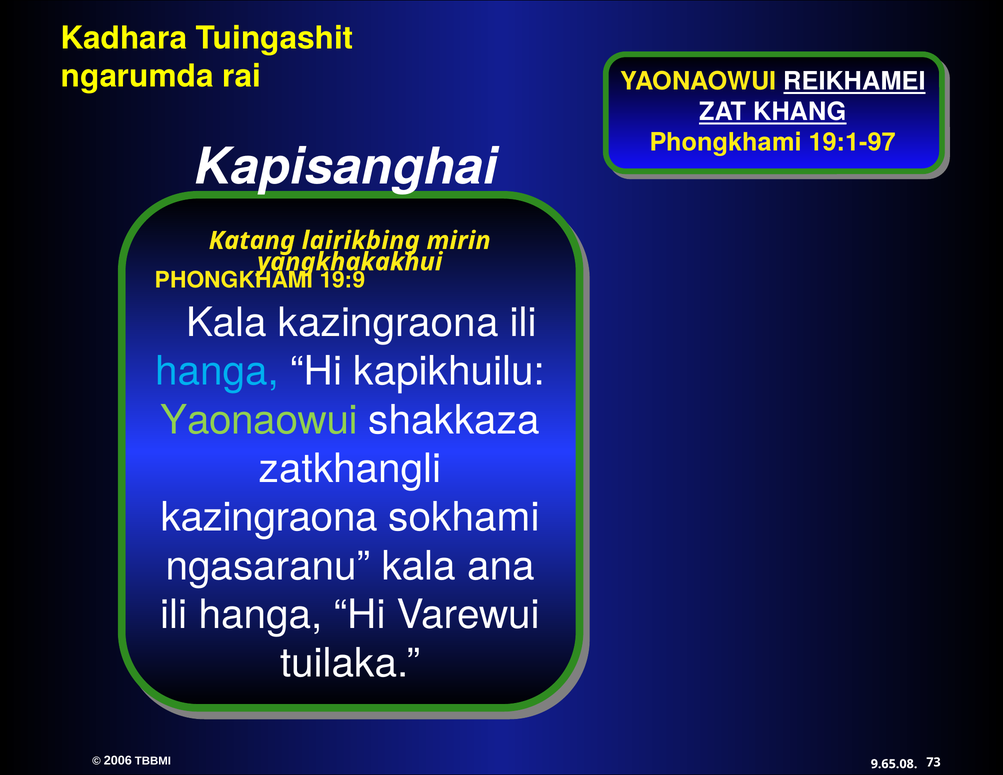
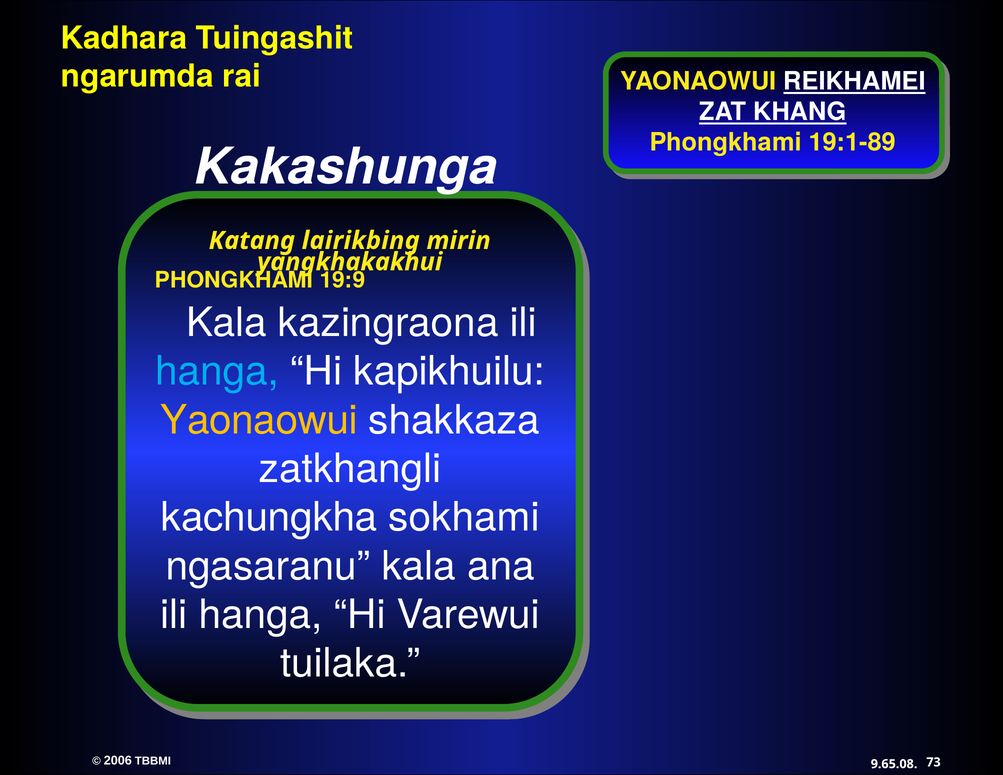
19:1-97: 19:1-97 -> 19:1-89 (852, 142)
Kapisanghai: Kapisanghai -> Kakashunga (346, 167)
Yaonaowui colour: light green -> yellow (259, 420)
kazingraona: kazingraona -> kachungkha (269, 518)
